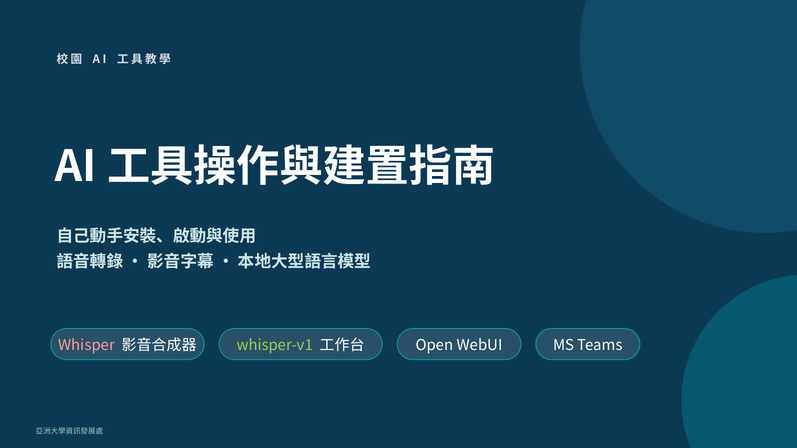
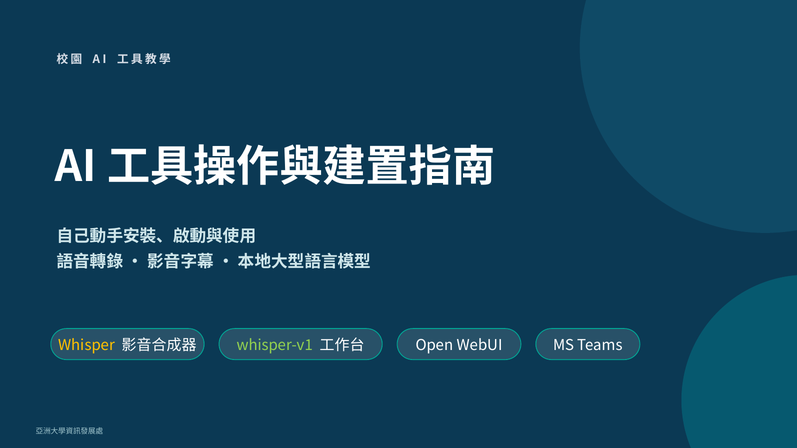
Whisper colour: pink -> yellow (87, 345)
